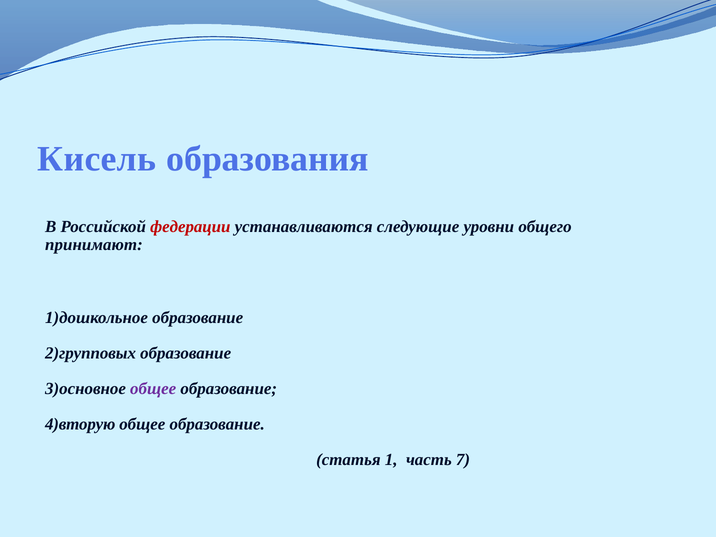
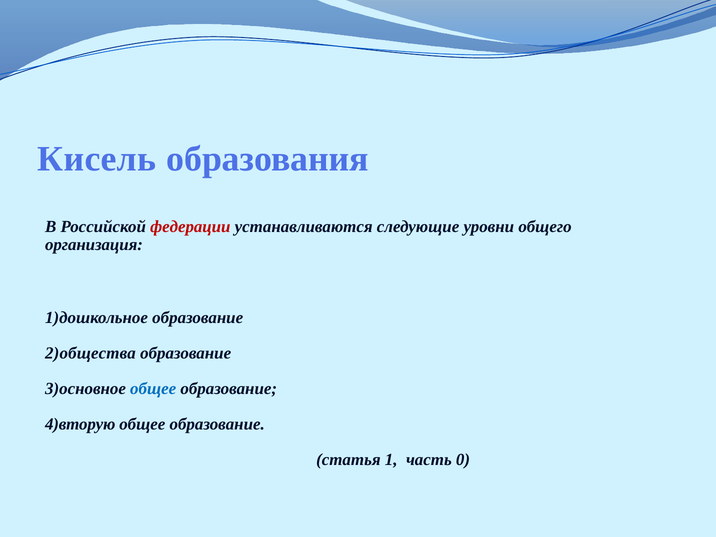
принимают: принимают -> организация (94, 245)
2)групповых: 2)групповых -> 2)общества (90, 353)
общее colour: purple -> blue (153, 389)
7: 7 -> 0 (463, 460)
